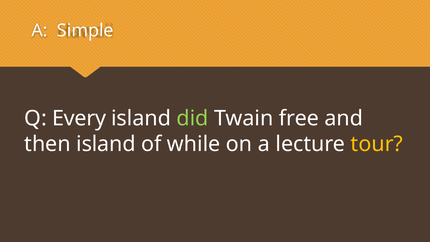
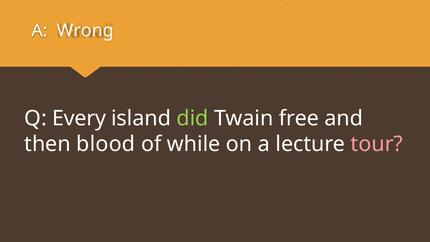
Simple: Simple -> Wrong (85, 31)
then island: island -> blood (106, 144)
tour colour: yellow -> pink (377, 144)
